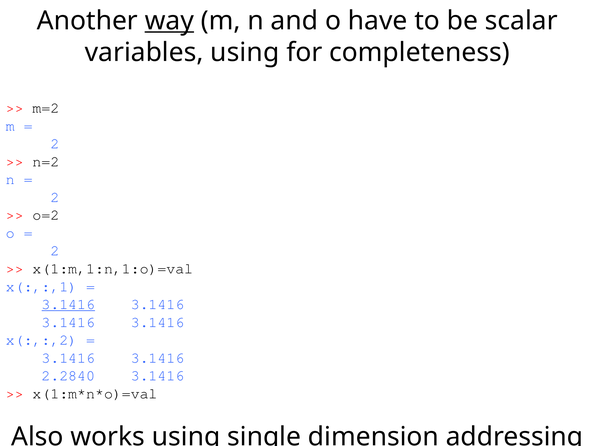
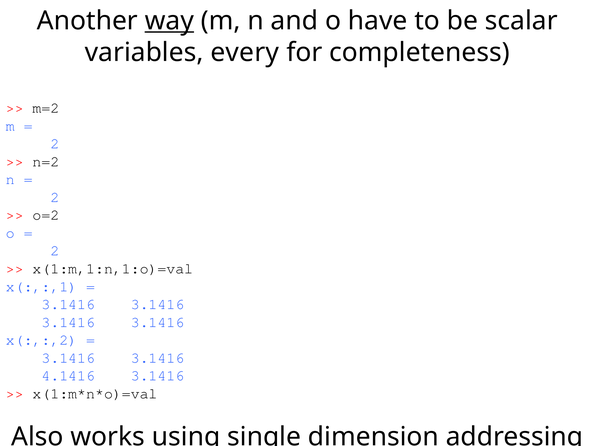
variables using: using -> every (245, 52)
3.1416 underline: present -> none (68, 304)
2.2840: 2.2840 -> 4.1416 (68, 376)
